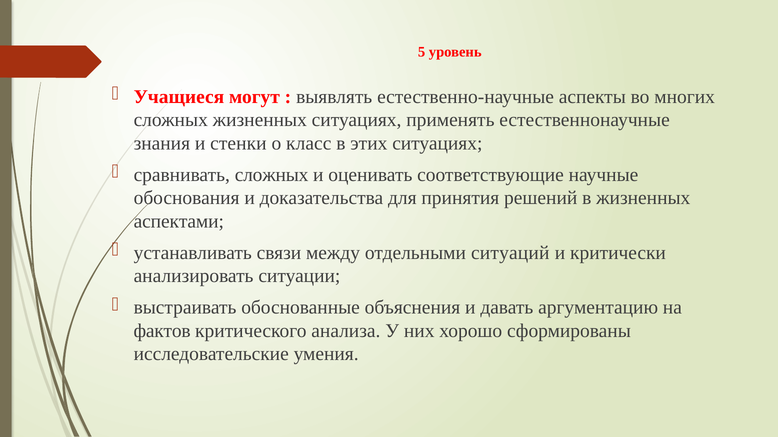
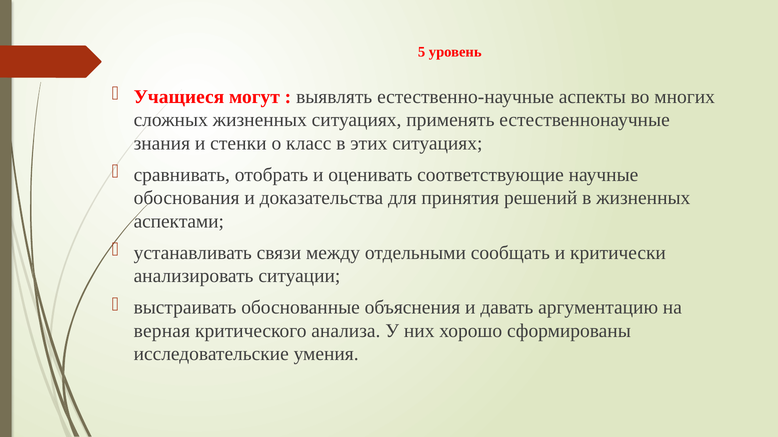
сравнивать сложных: сложных -> отобрать (271, 175)
ситуаций: ситуаций -> сообщать (510, 253)
фактов: фактов -> верная (162, 331)
